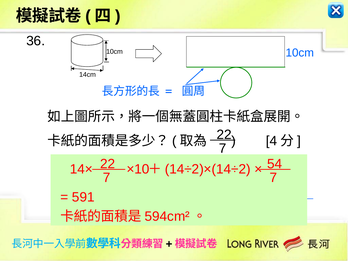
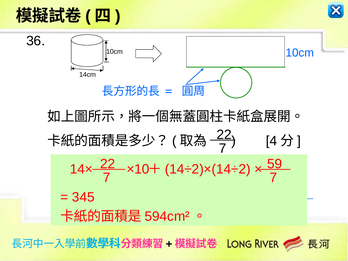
54: 54 -> 59 (275, 164)
591: 591 -> 345 (83, 197)
